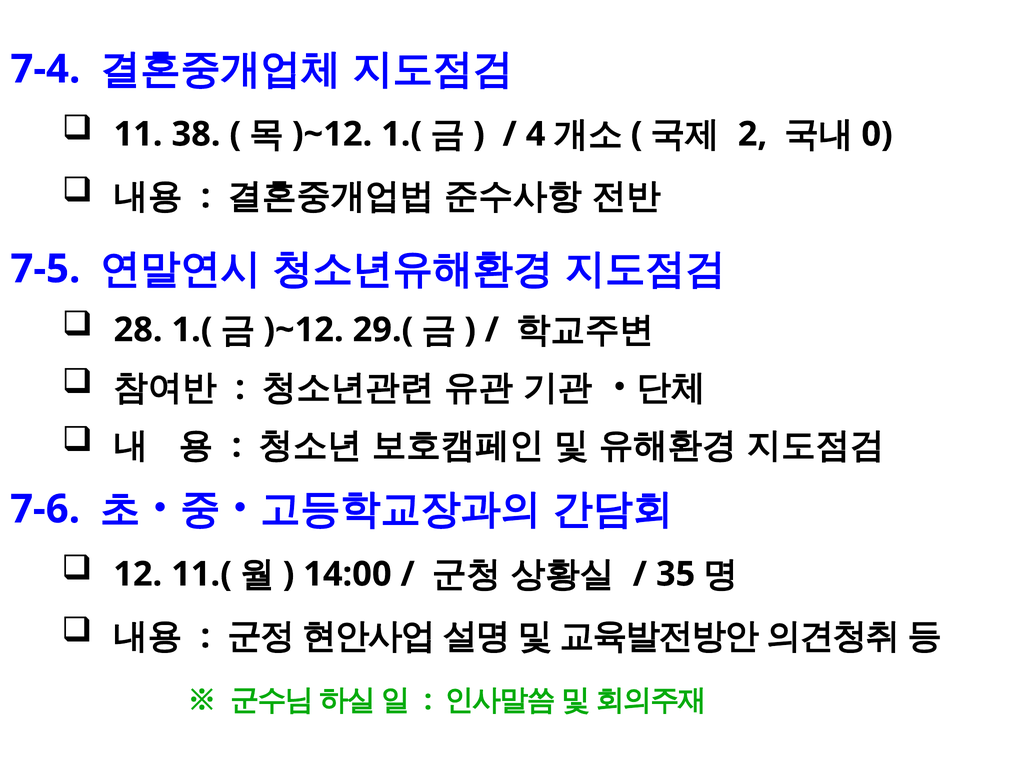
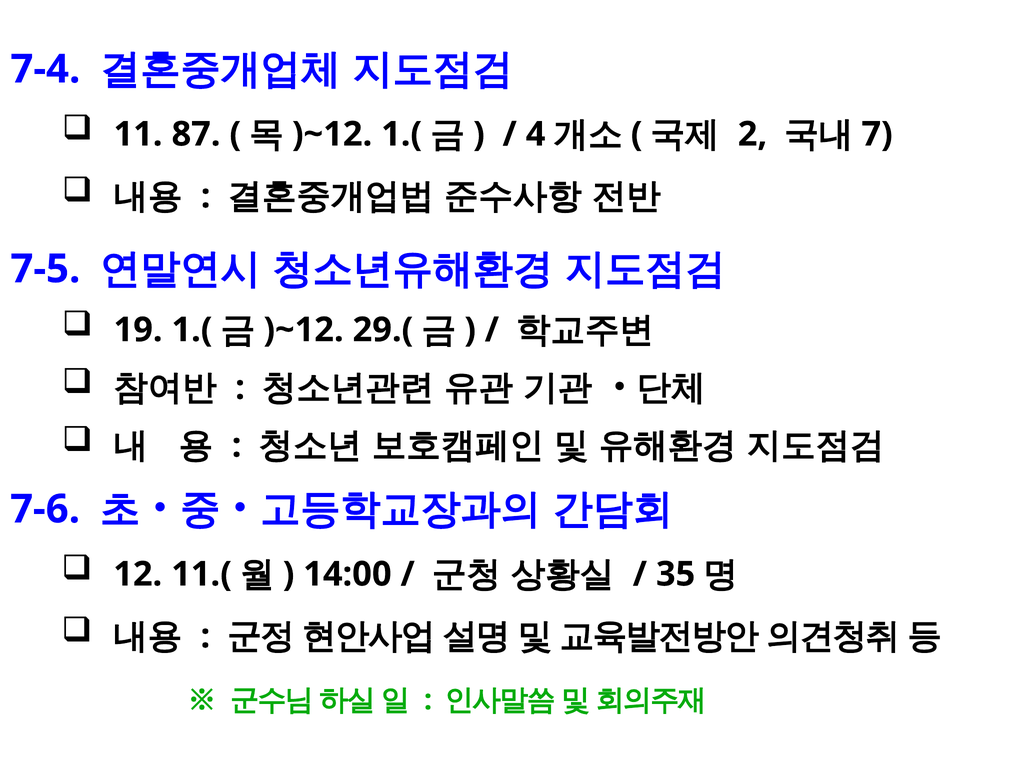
38: 38 -> 87 (196, 134)
0: 0 -> 7 (877, 134)
28: 28 -> 19 (138, 330)
